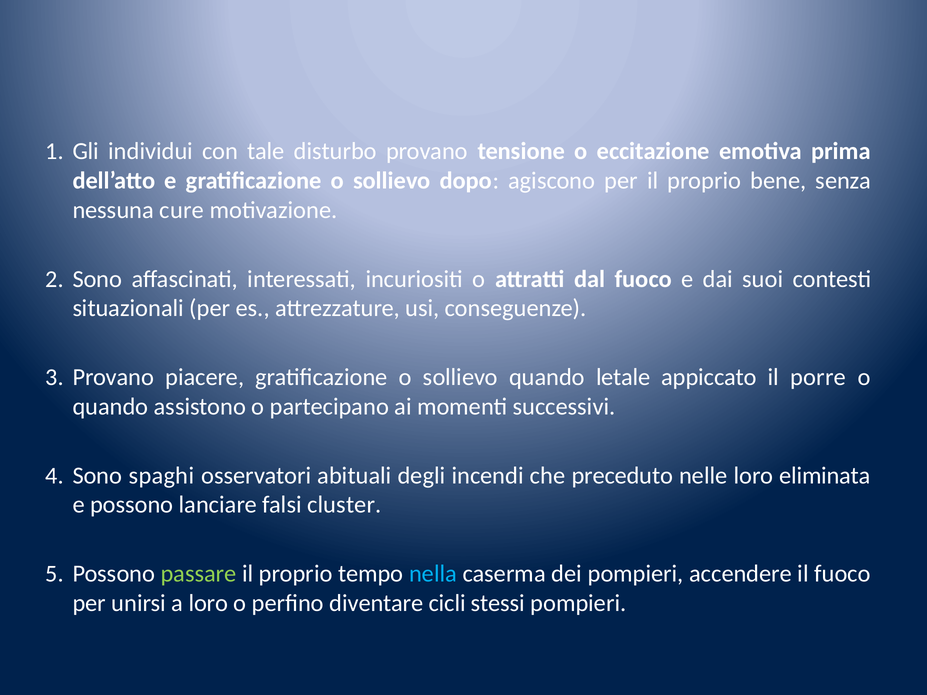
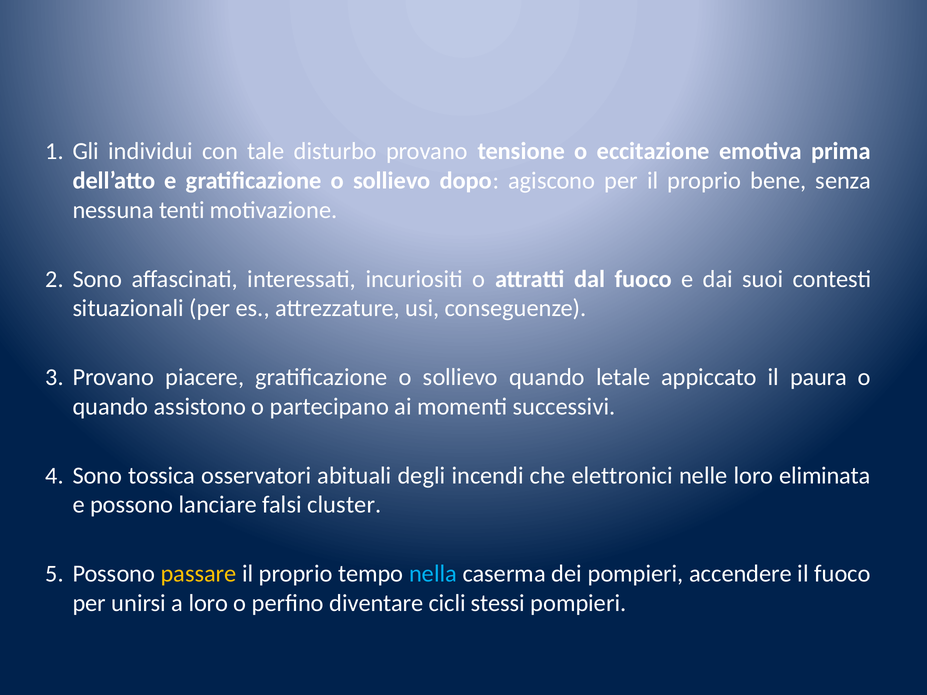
cure: cure -> tenti (182, 210)
porre: porre -> paura (818, 377)
spaghi: spaghi -> tossica (162, 476)
preceduto: preceduto -> elettronici (622, 476)
passare colour: light green -> yellow (199, 574)
